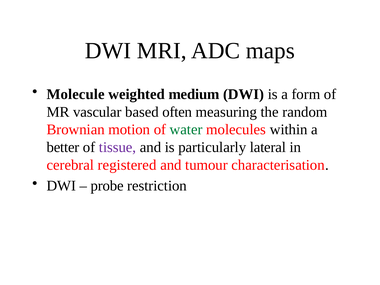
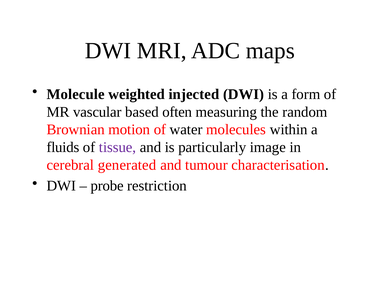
medium: medium -> injected (194, 94)
water colour: green -> black (186, 130)
better: better -> fluids (63, 147)
lateral: lateral -> image (268, 147)
registered: registered -> generated (127, 165)
